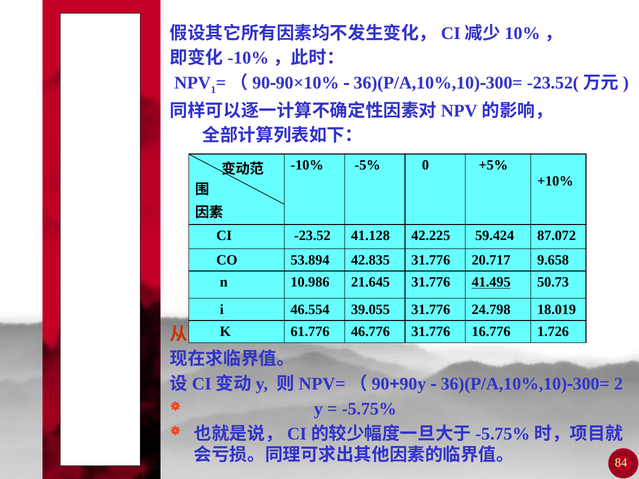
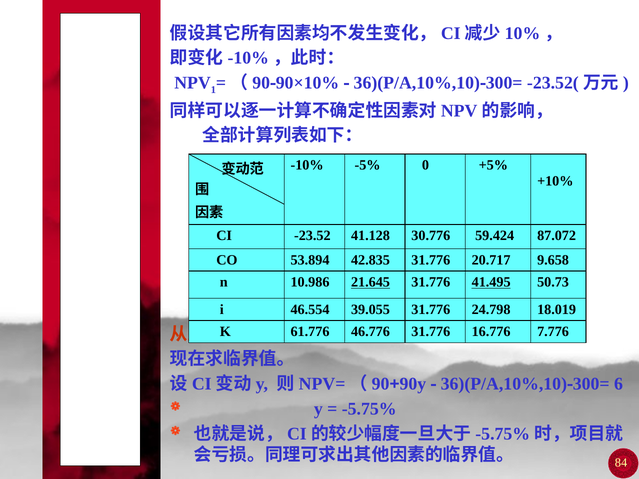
42.225: 42.225 -> 30.776 (431, 236)
21.645 underline: none -> present (370, 282)
1.726: 1.726 -> 7.776 (553, 332)
2: 2 -> 6 (618, 384)
